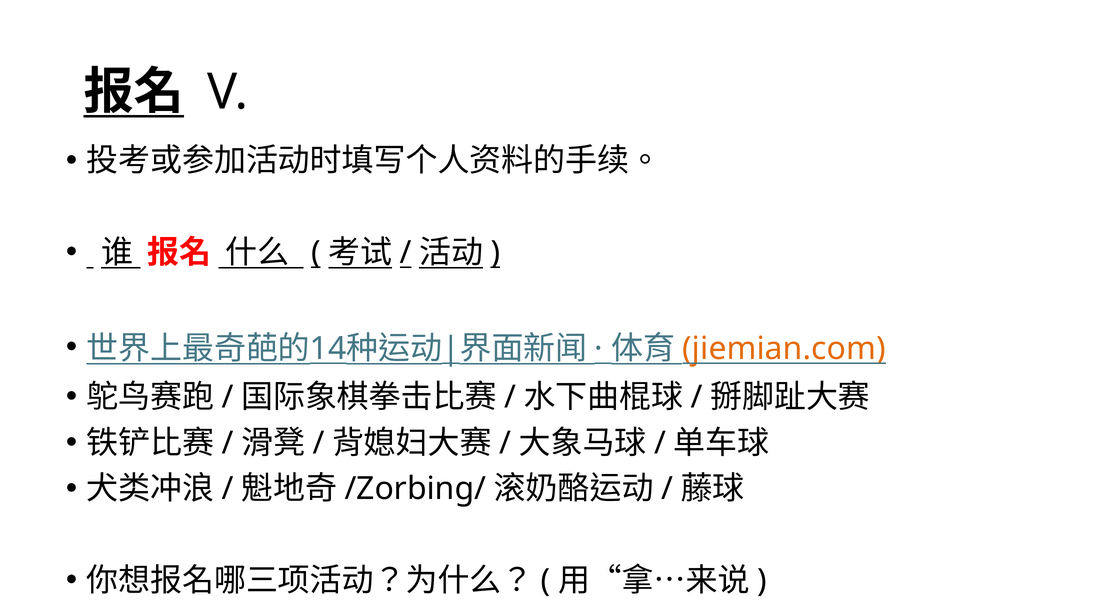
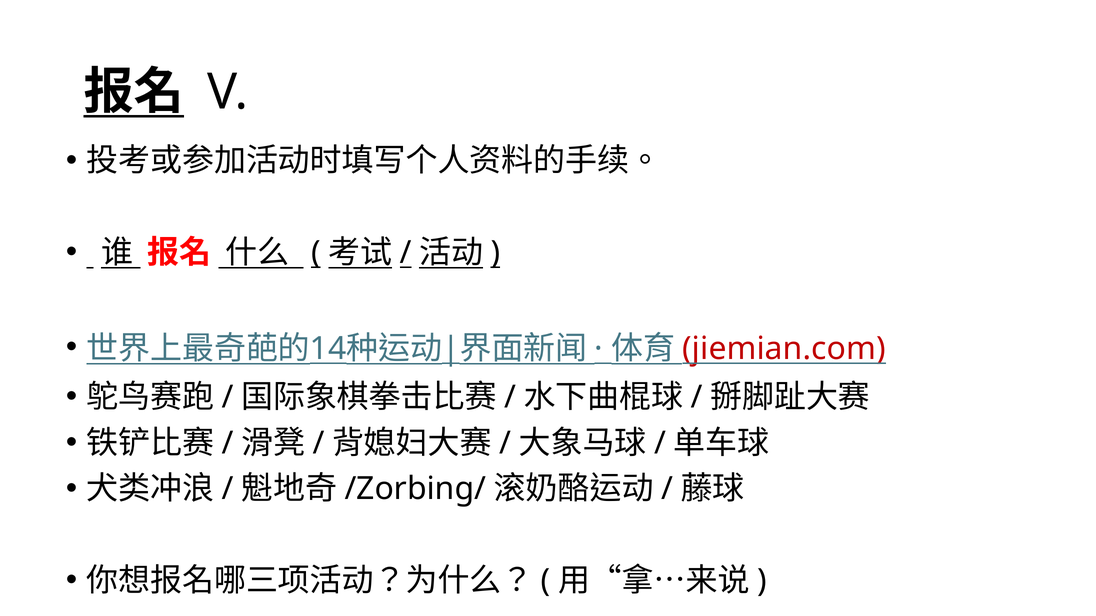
jiemian.com colour: orange -> red (784, 349)
